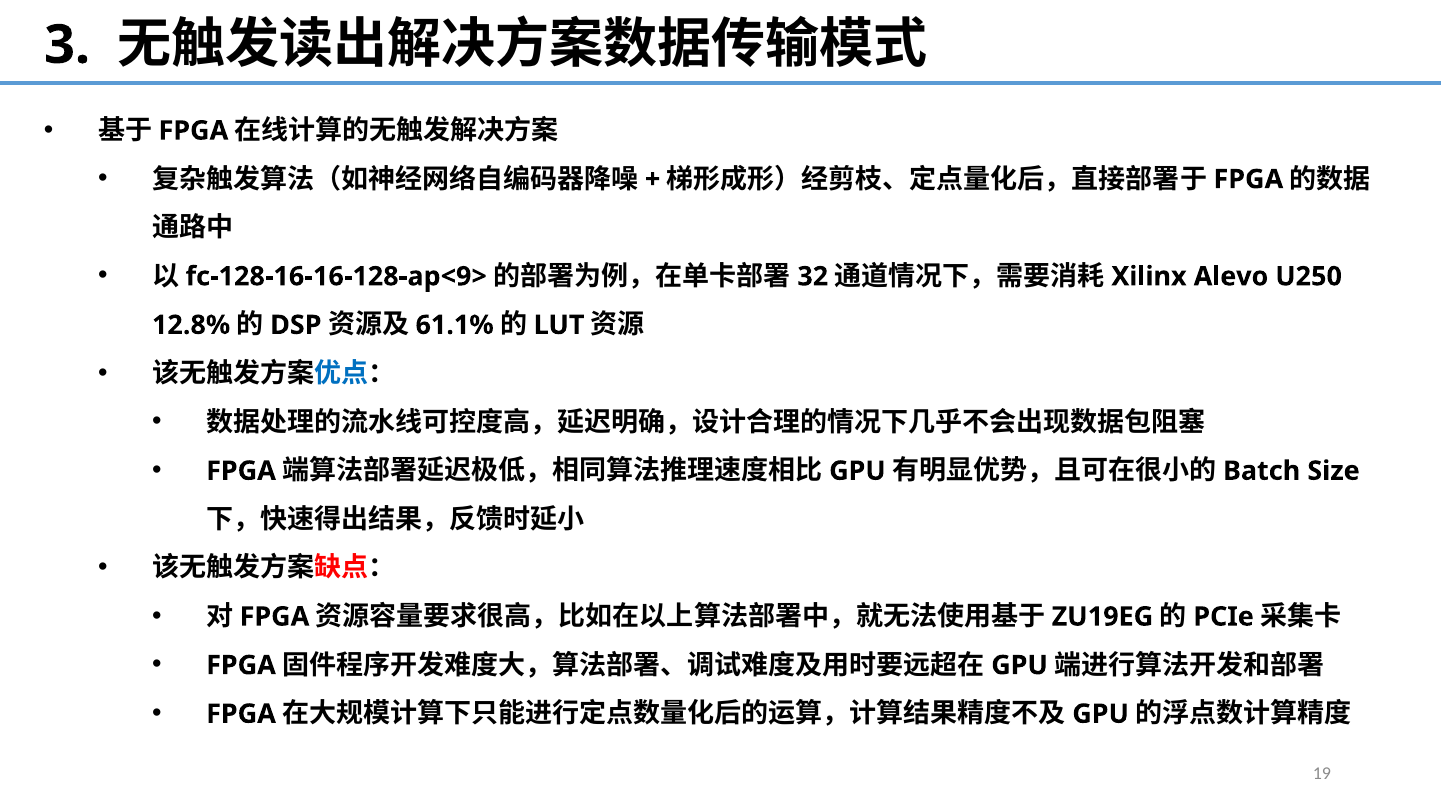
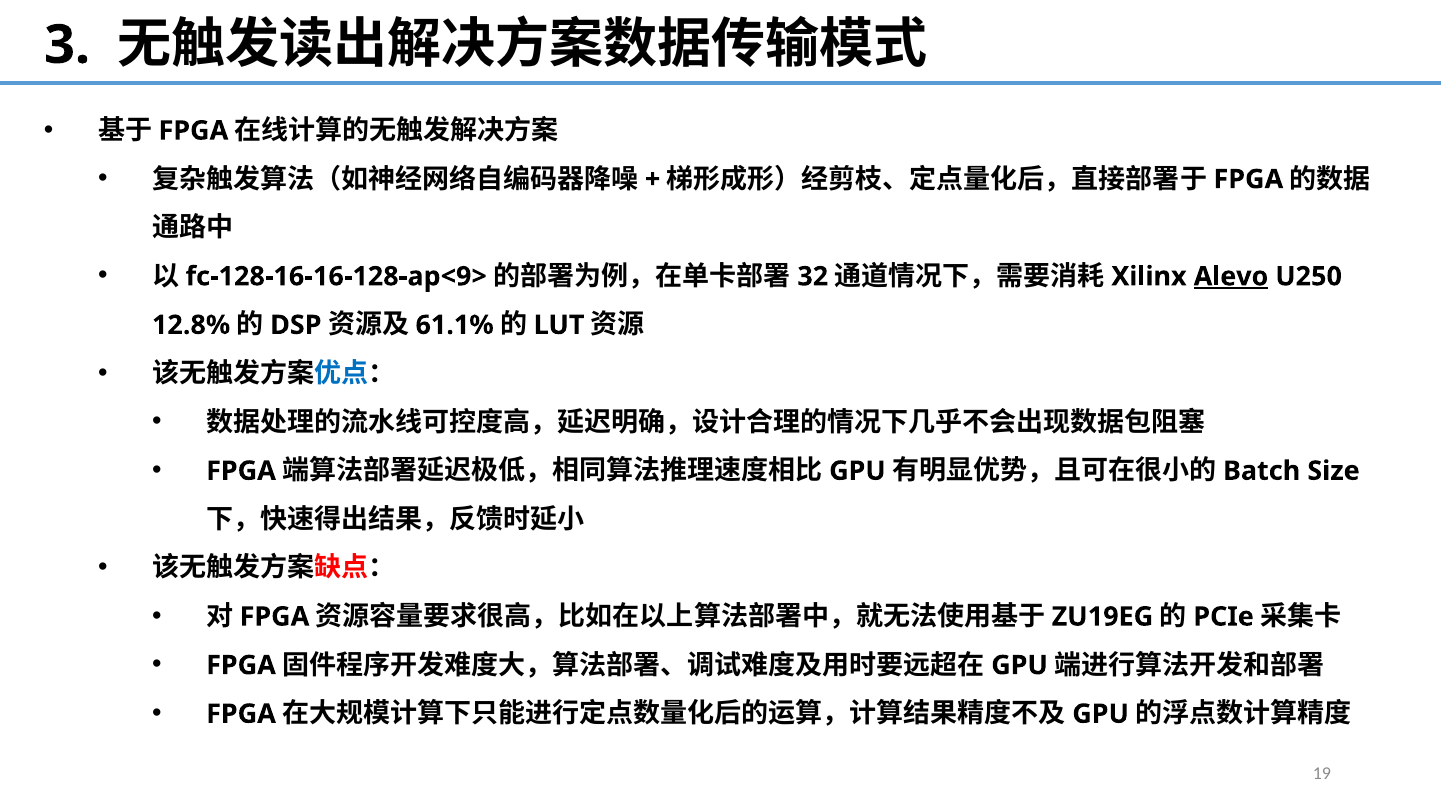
Alevo underline: none -> present (1231, 277)
